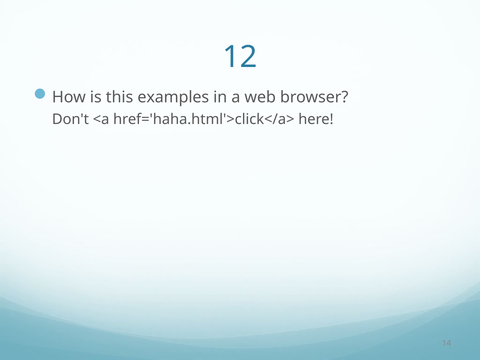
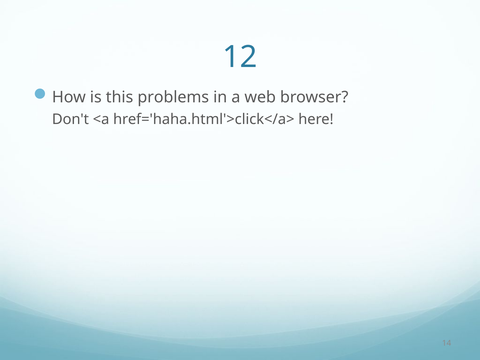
examples: examples -> problems (173, 97)
